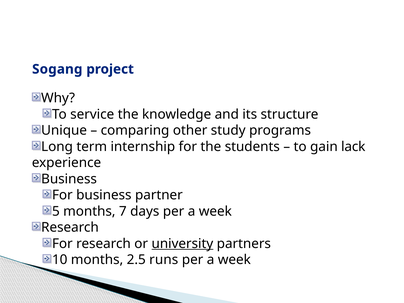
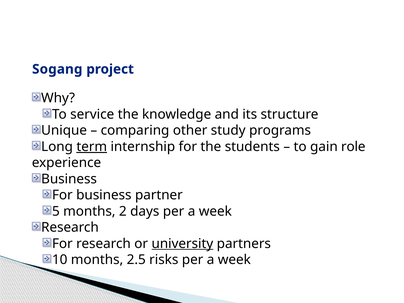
term underline: none -> present (92, 147)
lack: lack -> role (353, 147)
7: 7 -> 2 (123, 211)
runs: runs -> risks (164, 260)
